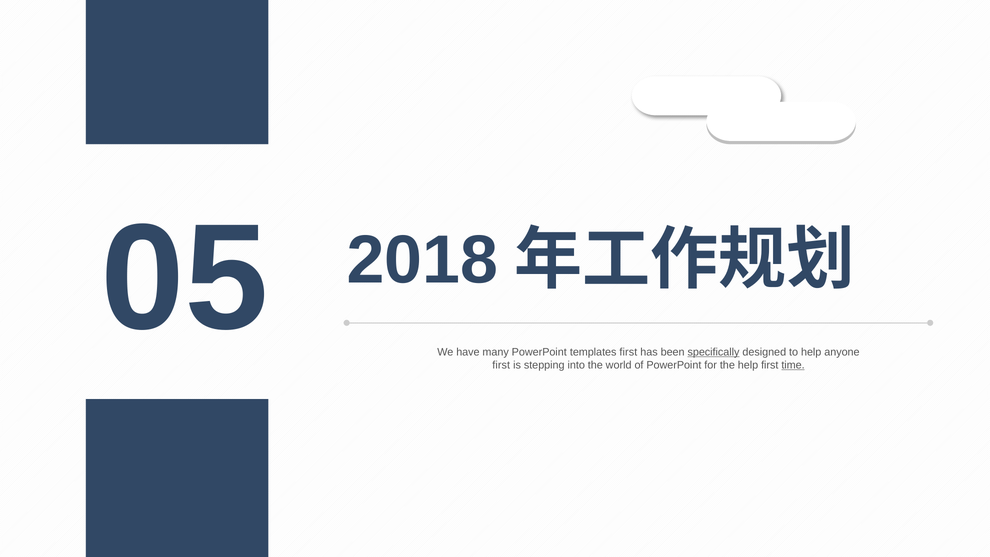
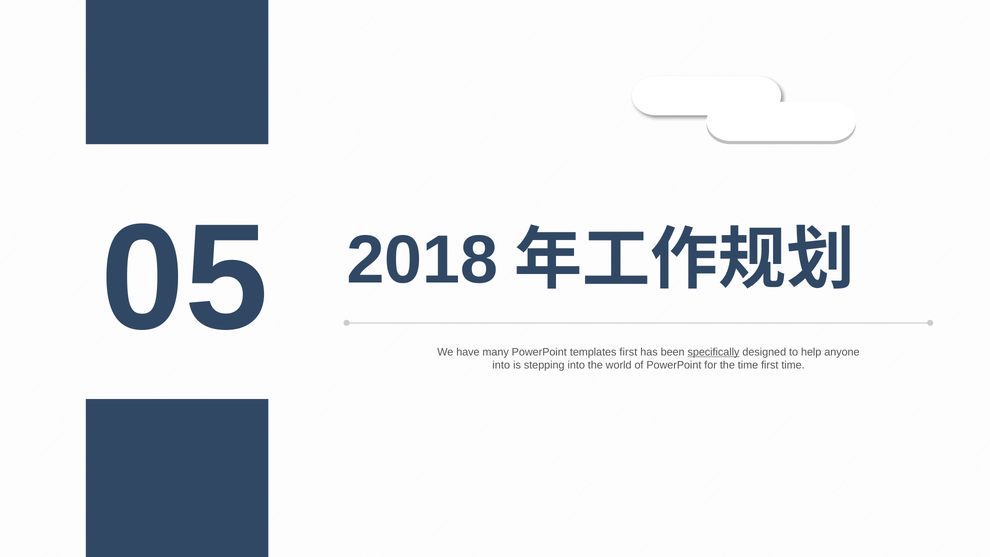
first: first -> into (501, 365)
the help: help -> time (748, 365)
time underline: present -> none (793, 365)
